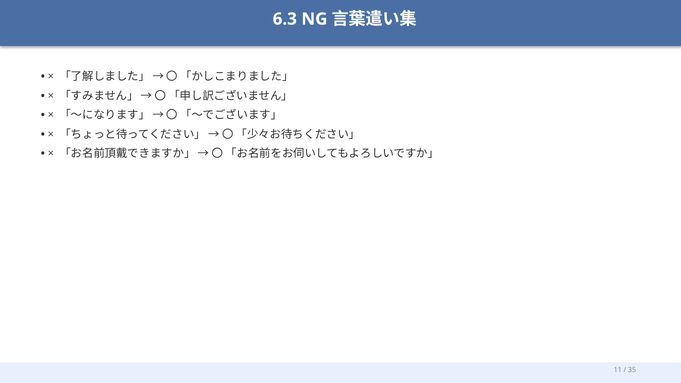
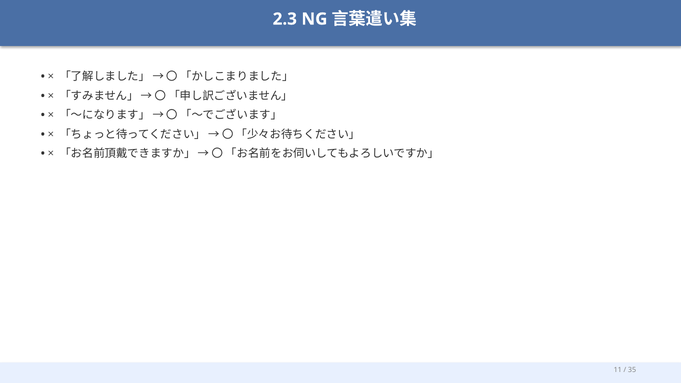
6.3: 6.3 -> 2.3 (285, 19)
